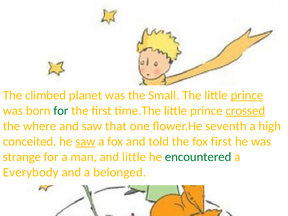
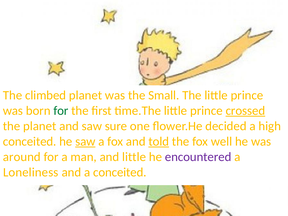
prince underline: present -> none (247, 95)
the where: where -> planet (40, 126)
that: that -> sure (116, 126)
seventh: seventh -> decided (226, 126)
told underline: none -> present (159, 141)
fox first: first -> well (221, 141)
strange: strange -> around (22, 157)
encountered colour: green -> purple (198, 157)
Everybody: Everybody -> Loneliness (31, 172)
a belonged: belonged -> conceited (120, 172)
